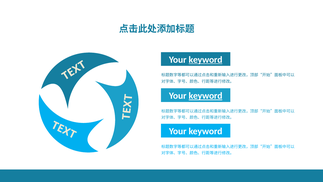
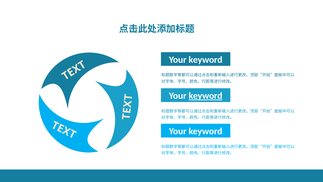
keyword underline: present -> none (206, 60)
